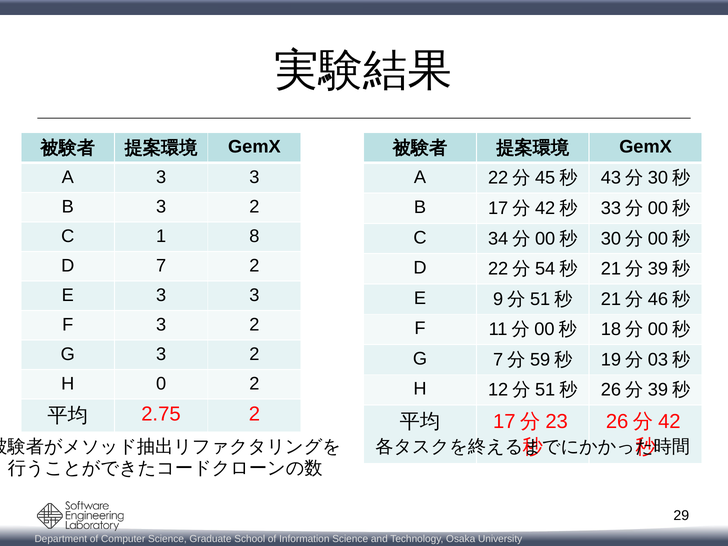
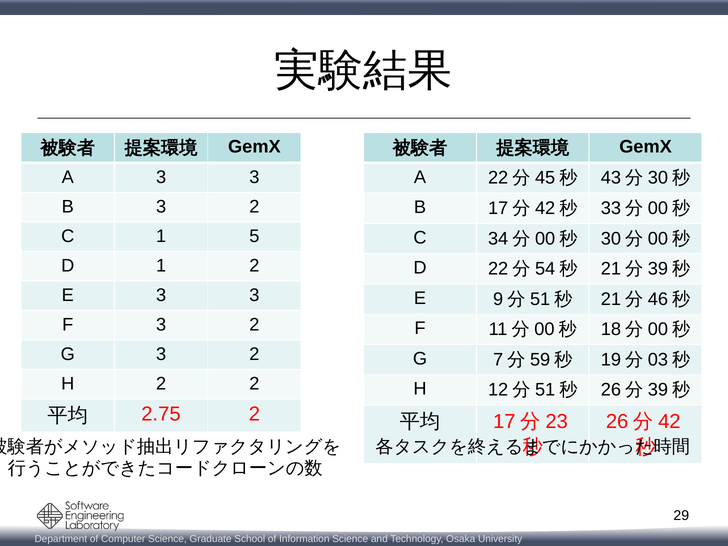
8: 8 -> 5 (254, 236)
D 7: 7 -> 1 (161, 266)
H 0: 0 -> 2 (161, 384)
